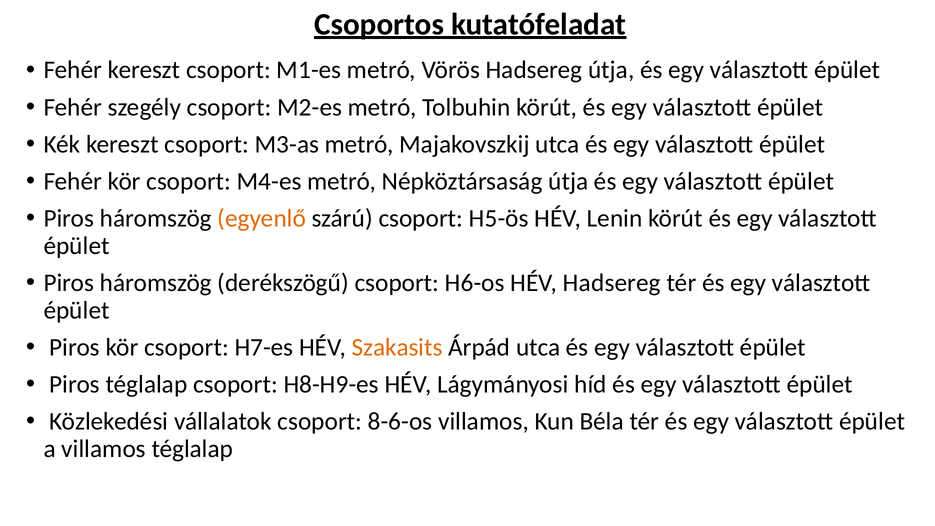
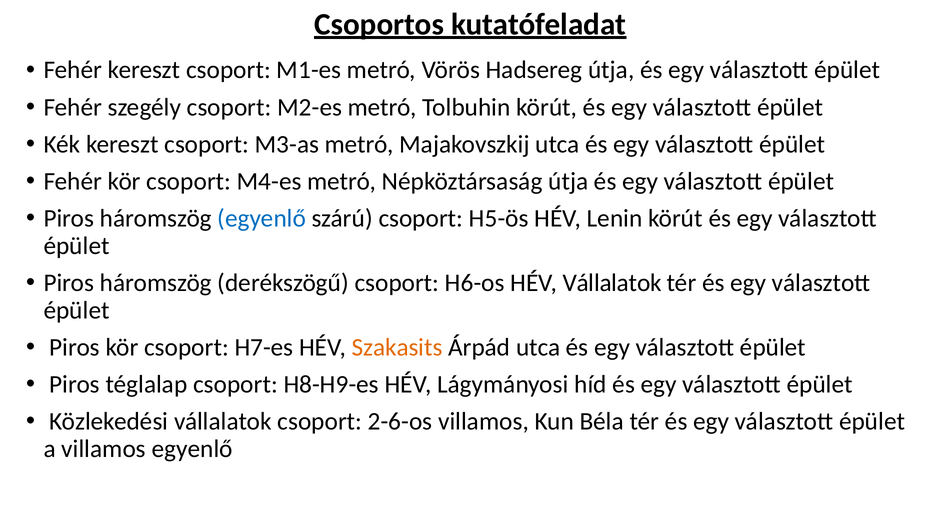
egyenlő colour: orange -> blue (262, 218)
HÉV Hadsereg: Hadsereg -> Vállalatok (612, 283)
8-6-os: 8-6-os -> 2-6-os (400, 421)
villamos téglalap: téglalap -> egyenlő (192, 449)
